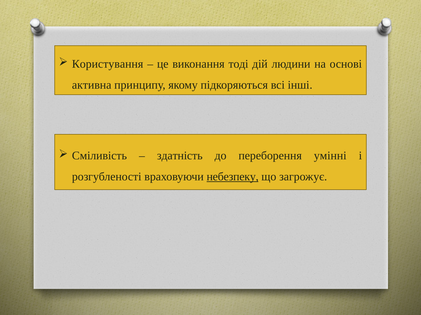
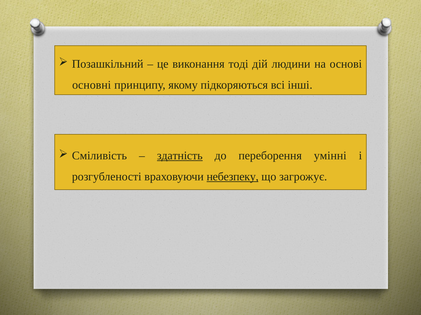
Користування: Користування -> Позашкільний (108, 64)
активна: активна -> основні (92, 85)
здатність underline: none -> present (180, 156)
